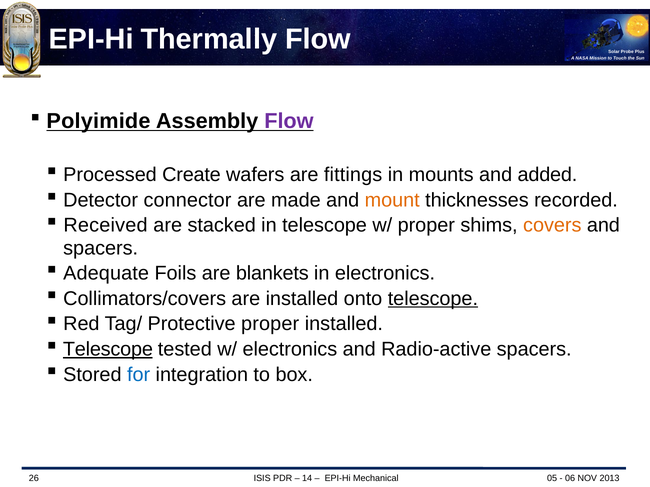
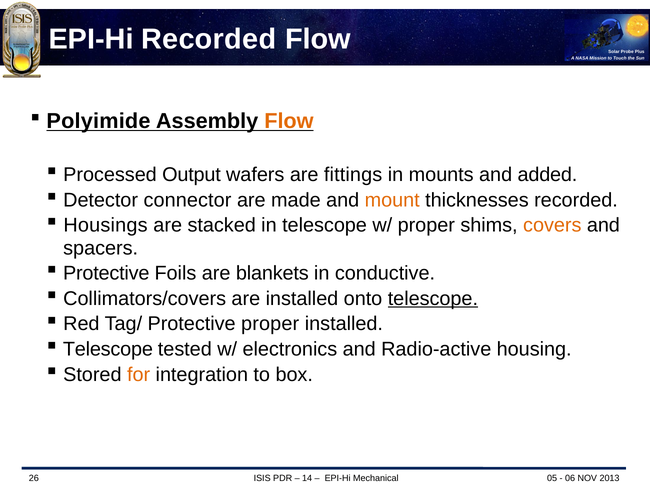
EPI-Hi Thermally: Thermally -> Recorded (209, 39)
Flow colour: purple -> orange (289, 121)
Create: Create -> Output (191, 175)
Received: Received -> Housings (105, 226)
Adequate: Adequate -> Protective (106, 274)
in electronics: electronics -> conductive (385, 274)
Telescope underline: present -> none (108, 350)
Radio-active spacers: spacers -> housing (534, 350)
for colour: blue -> orange (139, 375)
